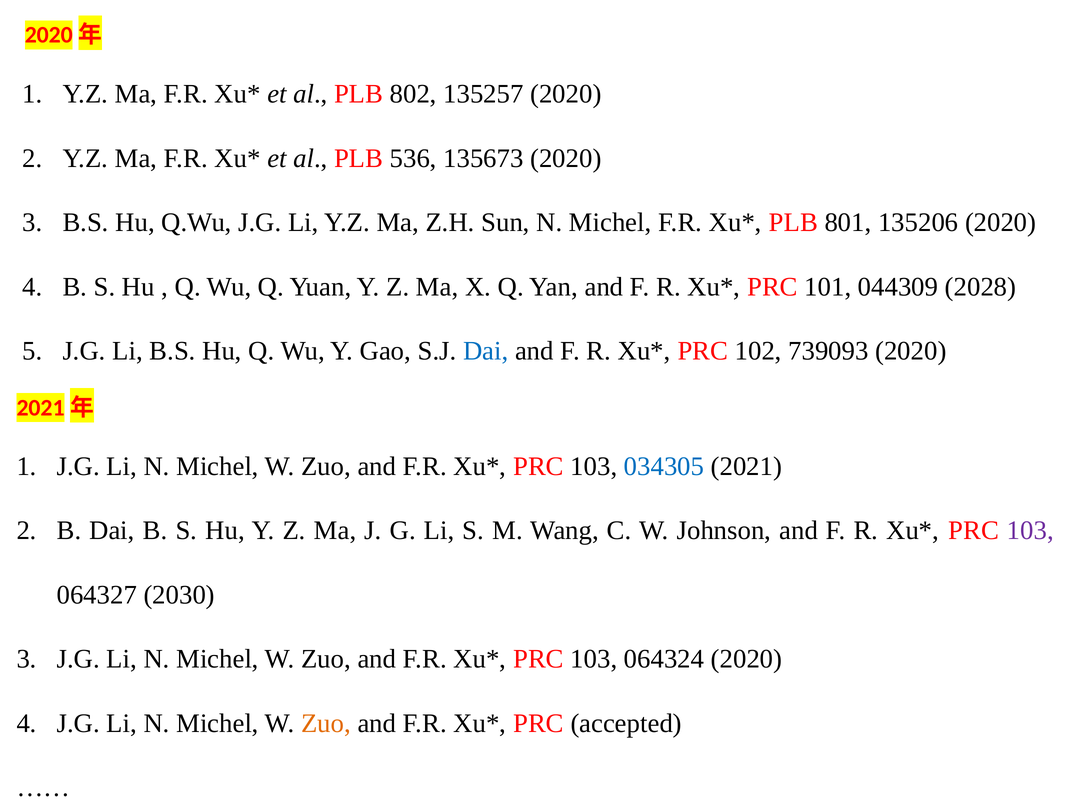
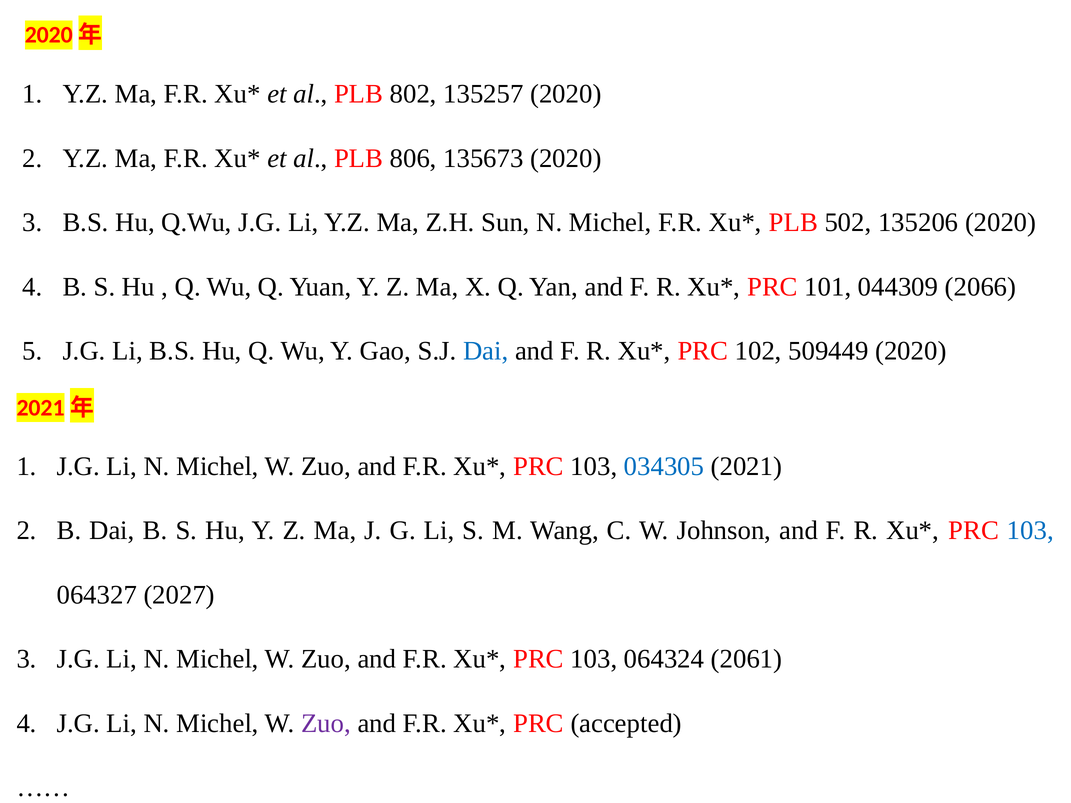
536: 536 -> 806 (413, 158)
801: 801 -> 502 (848, 223)
2028: 2028 -> 2066 (981, 287)
739093: 739093 -> 509449 (828, 351)
103 colour: purple -> blue (1030, 531)
2030: 2030 -> 2027 (179, 595)
064324 2020: 2020 -> 2061 (747, 659)
Zuo colour: orange -> purple (326, 723)
